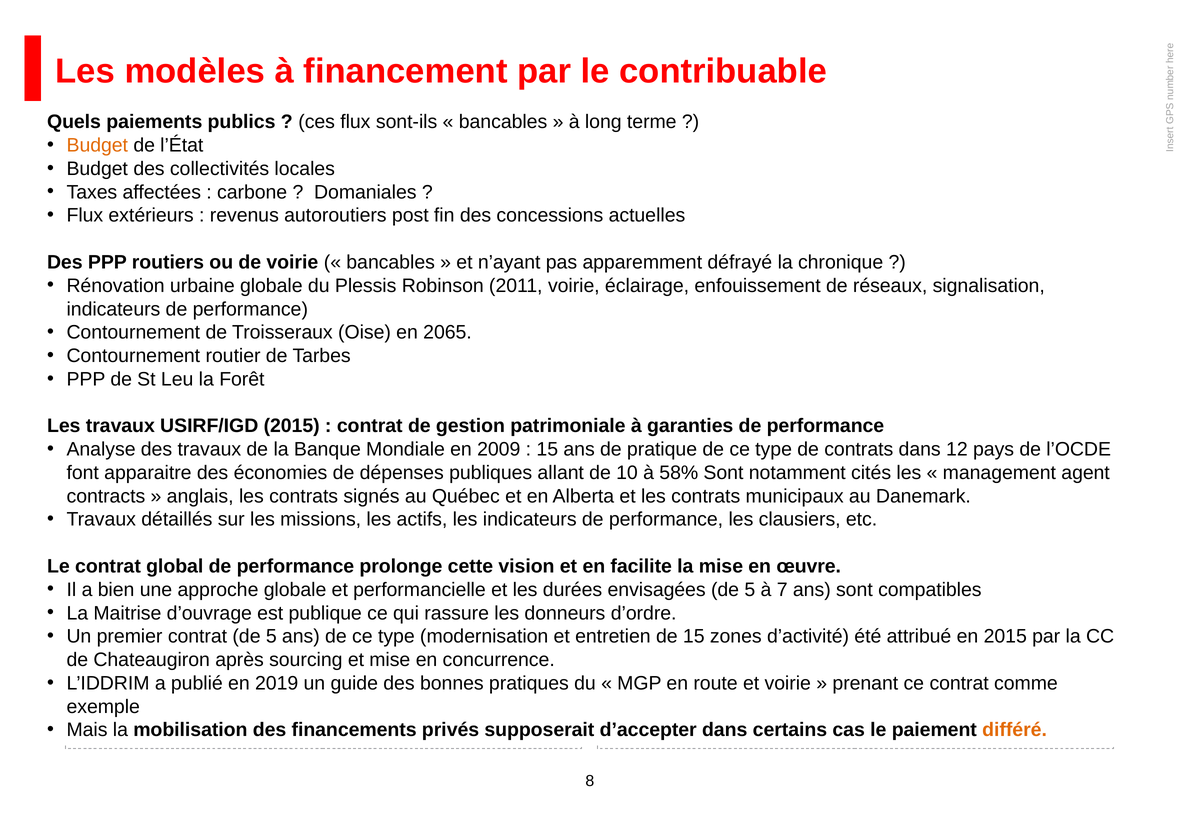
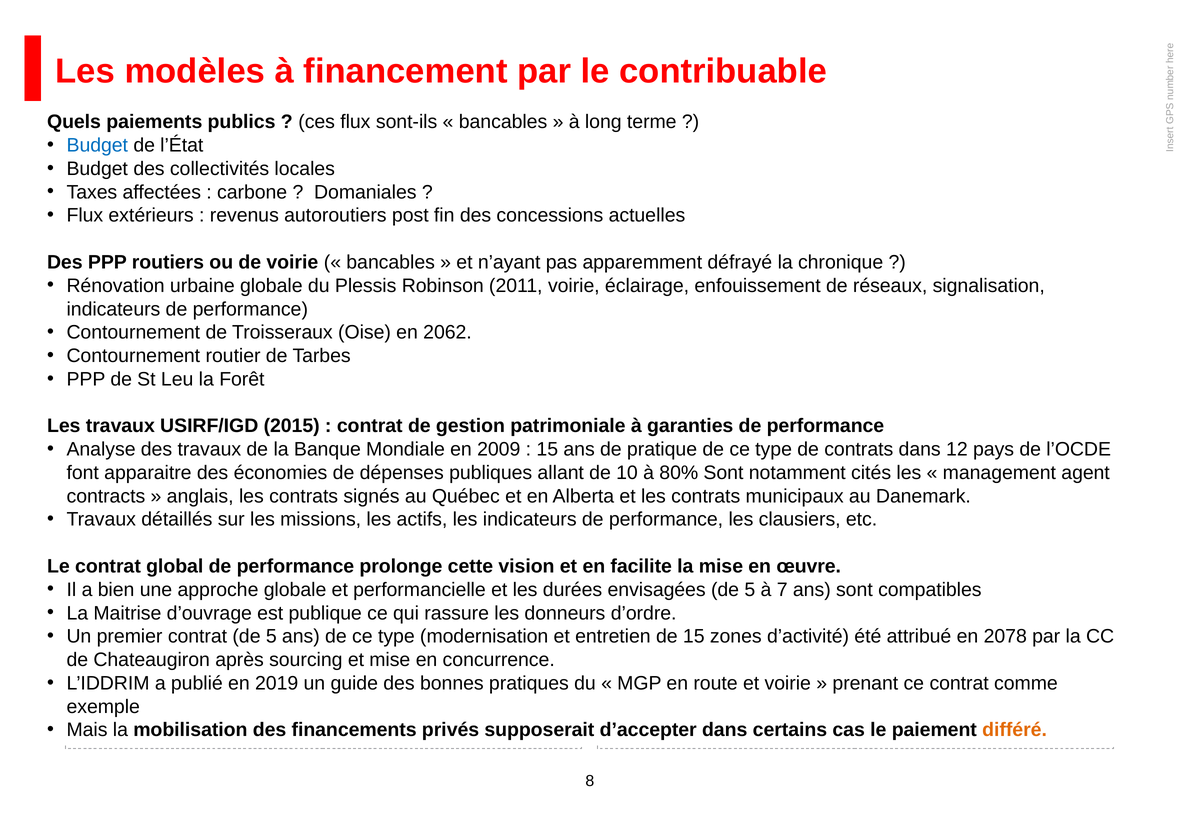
Budget colour: orange -> blue (97, 145)
2065: 2065 -> 2062 (447, 332)
58%: 58% -> 80% (679, 473)
en 2015: 2015 -> 2078 (1005, 636)
